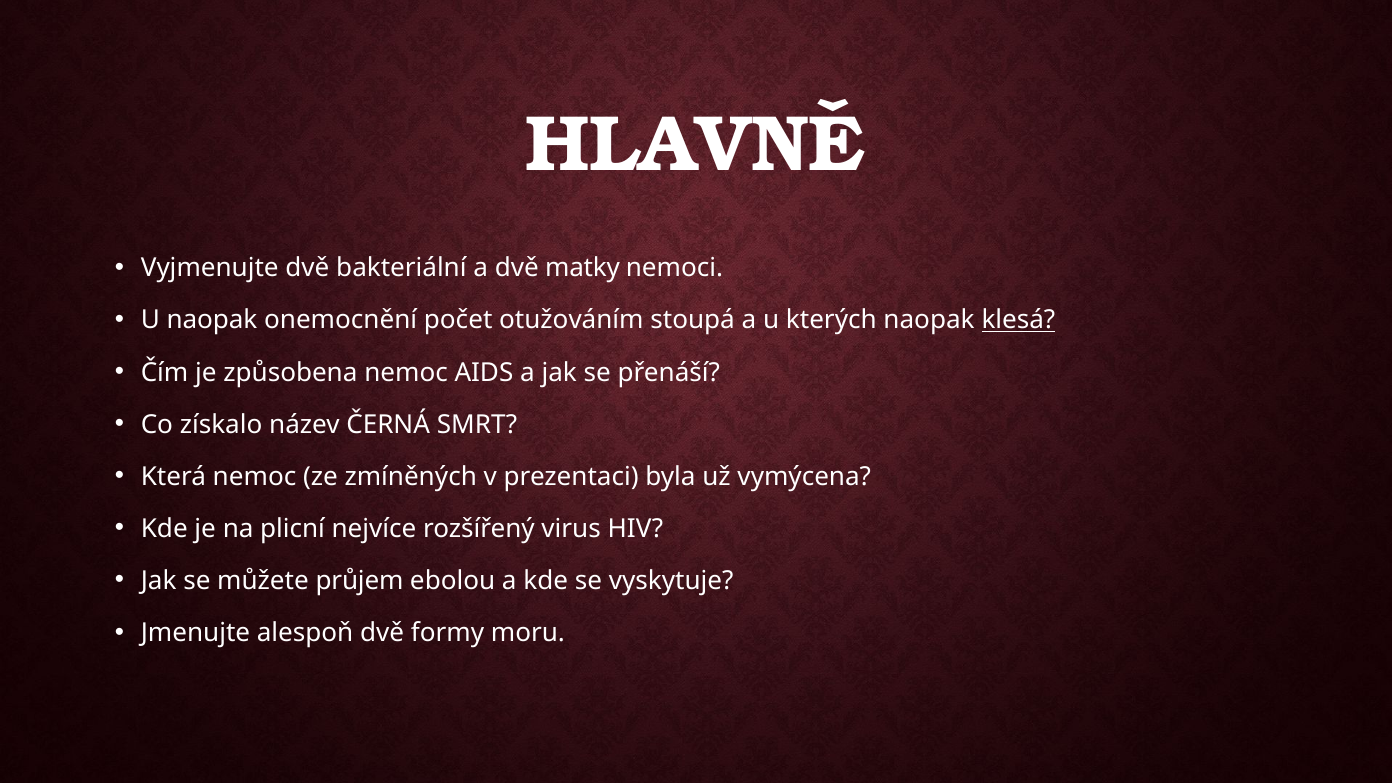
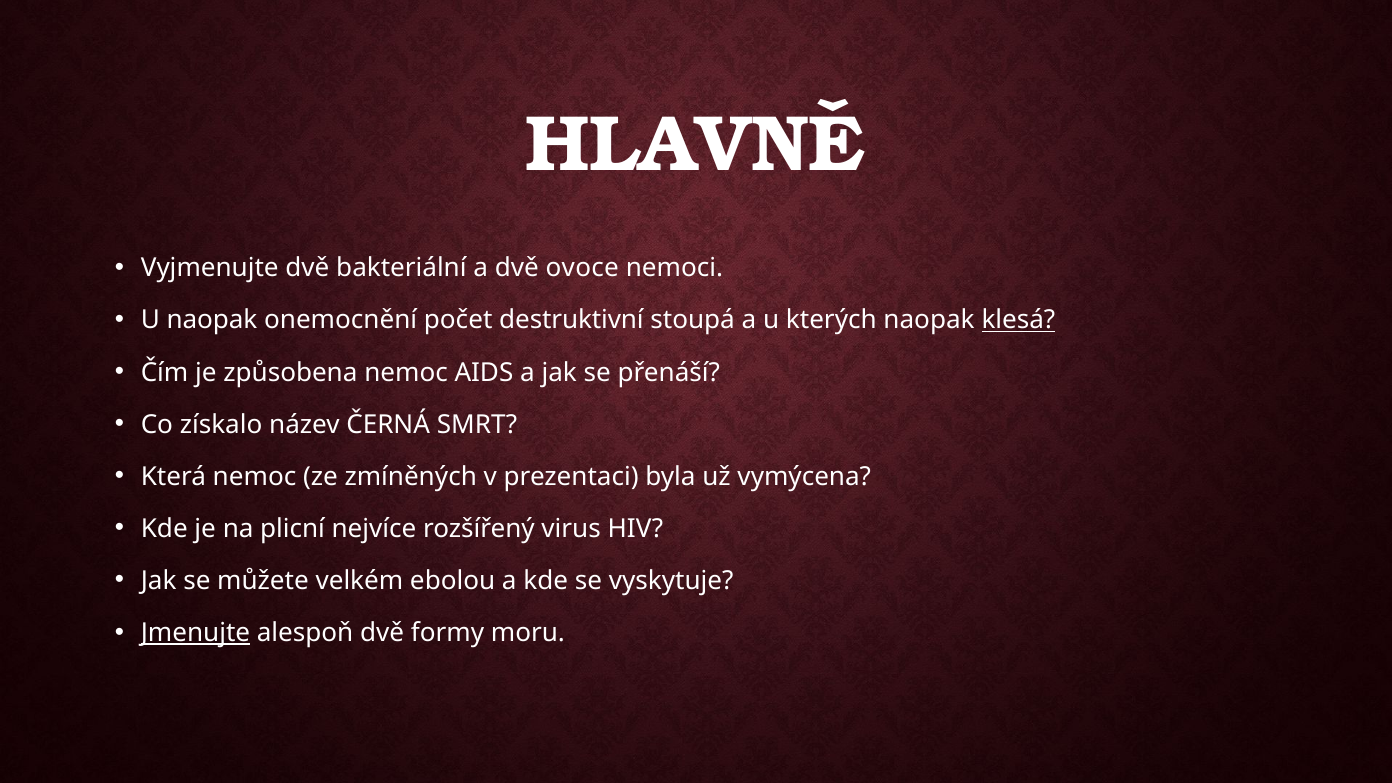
matky: matky -> ovoce (582, 268)
otužováním: otužováním -> destruktivní (571, 320)
průjem: průjem -> velkém (359, 581)
Jmenujte underline: none -> present (196, 633)
